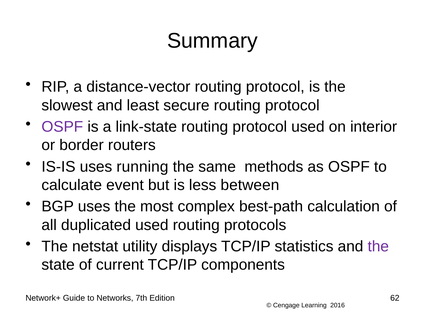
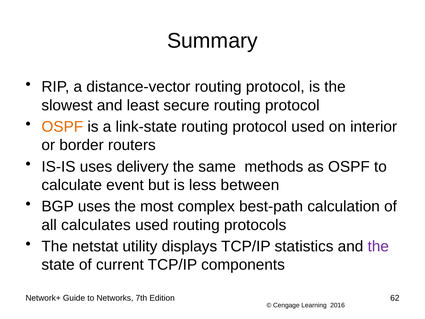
OSPF colour: purple -> orange (62, 127)
running: running -> delivery (143, 167)
duplicated: duplicated -> calculates (96, 225)
